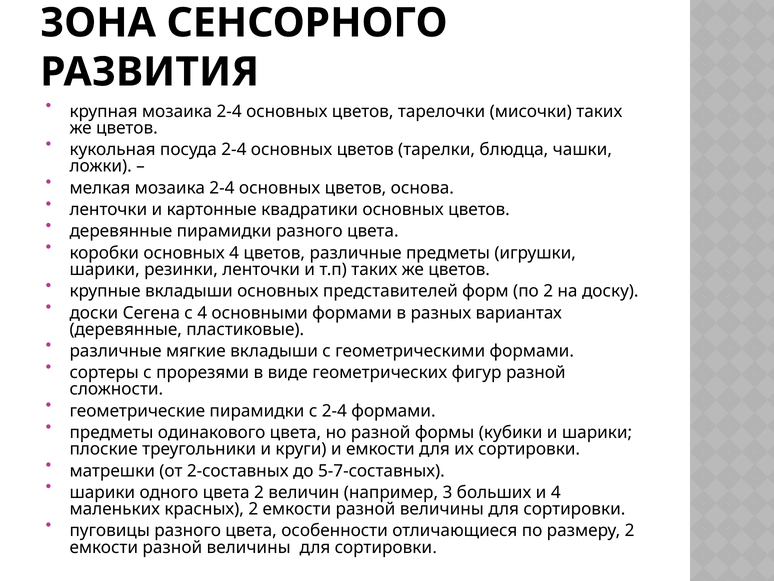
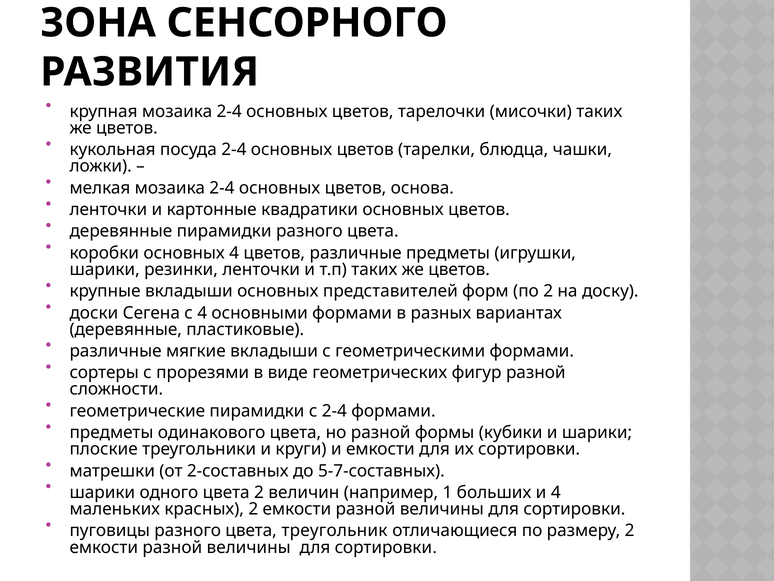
3: 3 -> 1 (447, 492)
особенности: особенности -> треугольник (334, 530)
